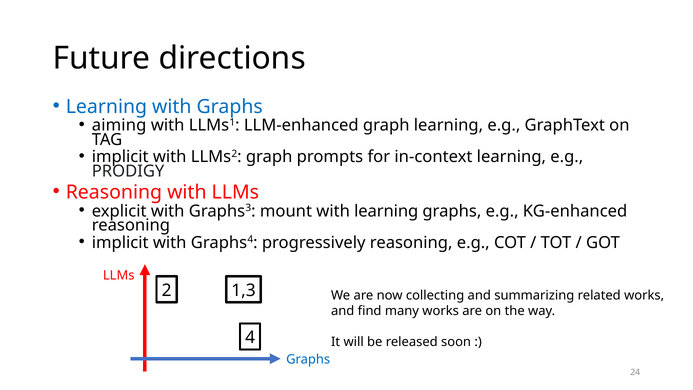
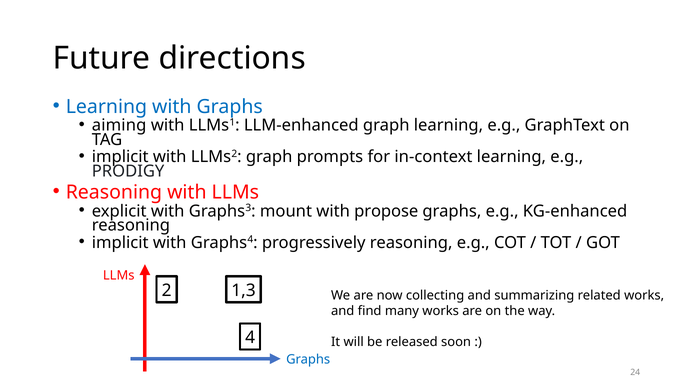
with learning: learning -> propose (386, 211)
